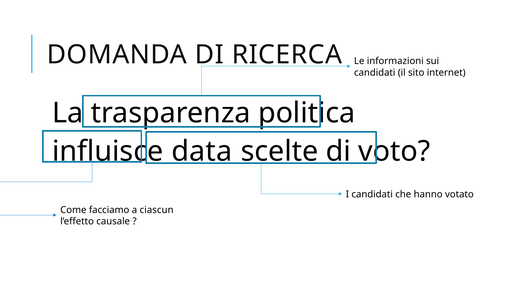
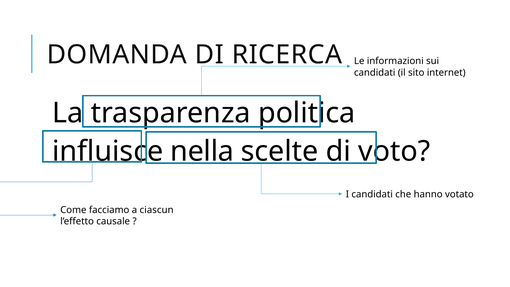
data: data -> nella (202, 151)
